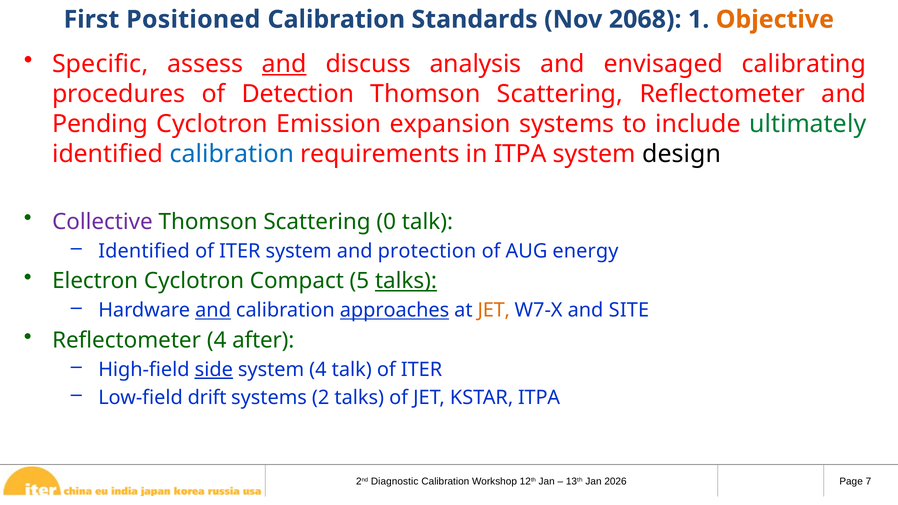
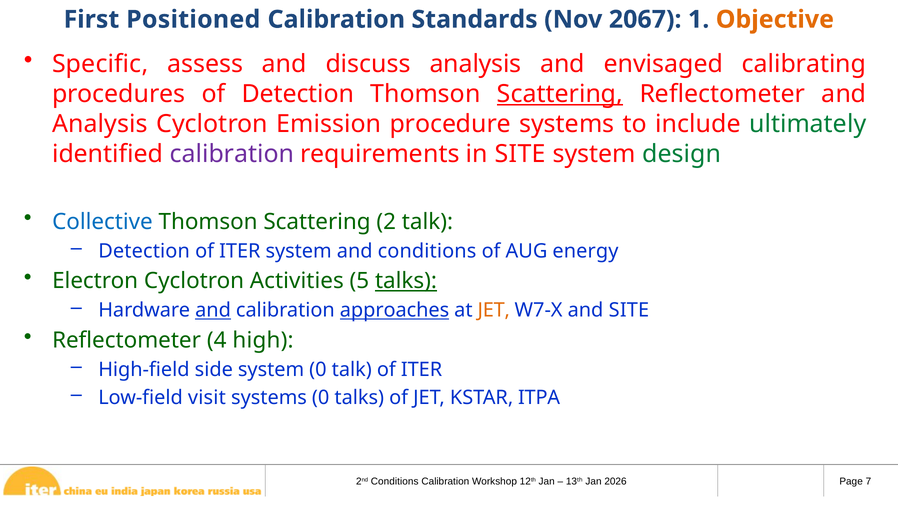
2068: 2068 -> 2067 (645, 19)
and underline: present -> none (284, 64)
Scattering underline: none -> present (560, 94)
Pending: Pending -> Analysis (100, 124)
expansion: expansion -> procedure (450, 124)
calibration colour: blue -> purple (232, 154)
in ITPA: ITPA -> SITE (520, 154)
design colour: black -> green (682, 154)
Collective colour: purple -> blue (102, 222)
0: 0 -> 2 (386, 222)
Identified: Identified -> Detection (144, 251)
and protection: protection -> conditions (427, 251)
Compact: Compact -> Activities (297, 281)
after: after -> high (263, 340)
side underline: present -> none (214, 370)
system 4: 4 -> 0 (318, 370)
drift: drift -> visit (207, 398)
systems 2: 2 -> 0 (321, 398)
Diagnostic: Diagnostic -> Conditions (395, 481)
